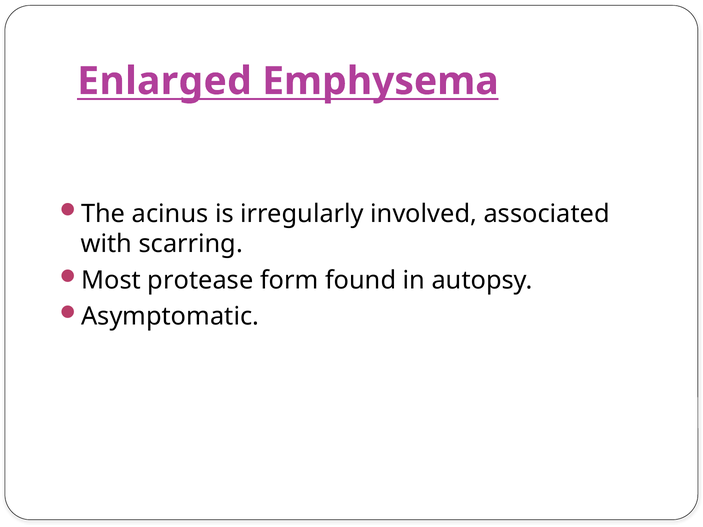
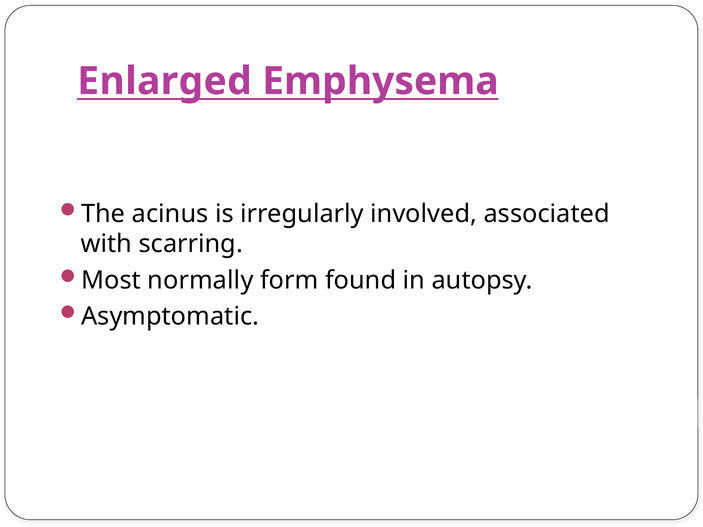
protease: protease -> normally (200, 280)
